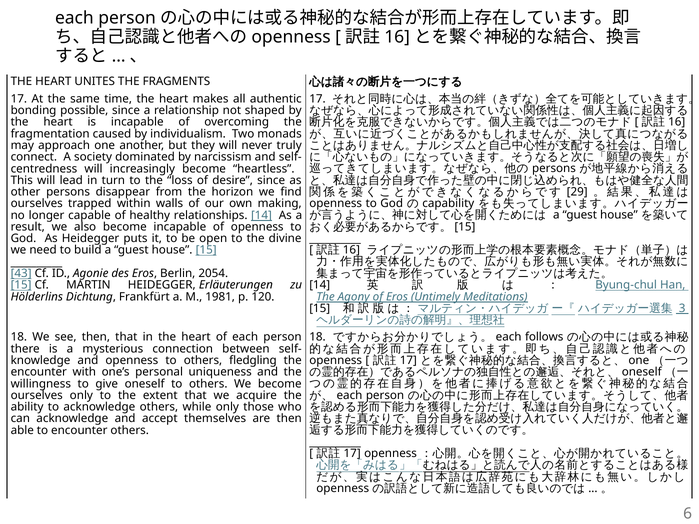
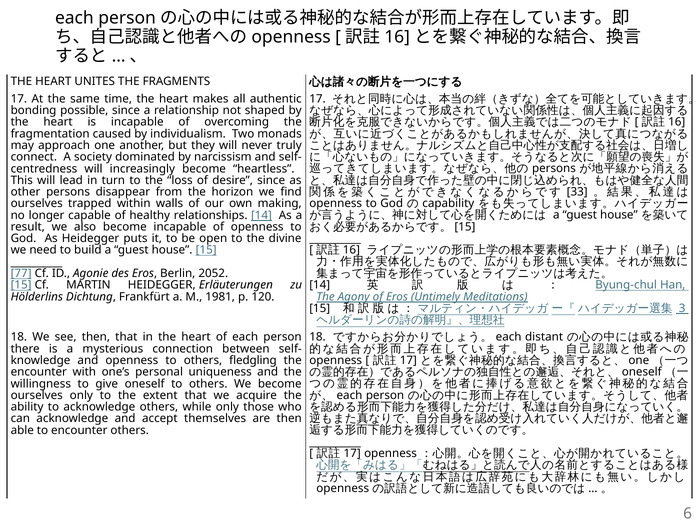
29: 29 -> 33 (577, 192)
43: 43 -> 77 (21, 274)
2054: 2054 -> 2052 (213, 274)
follows: follows -> distant (544, 337)
